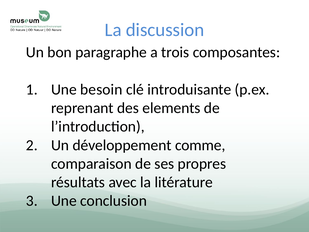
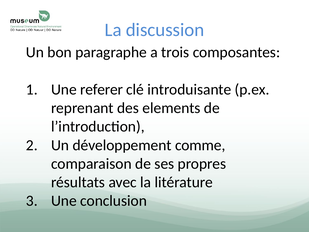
besoin: besoin -> referer (102, 89)
